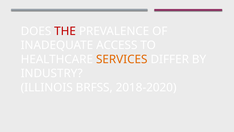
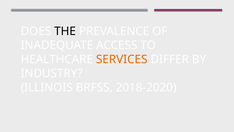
THE colour: red -> black (65, 31)
